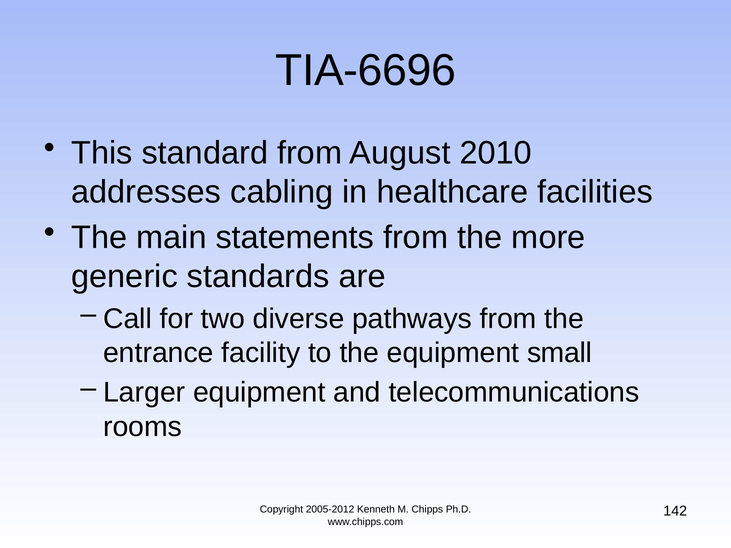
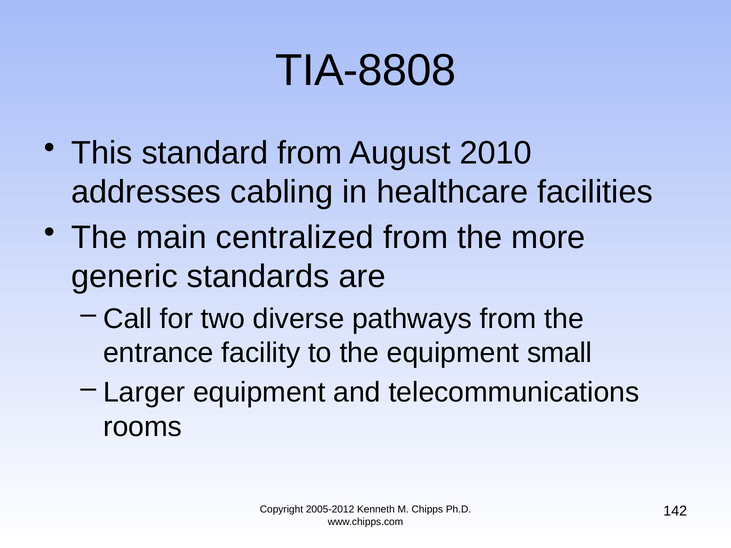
TIA-6696: TIA-6696 -> TIA-8808 (366, 71)
statements: statements -> centralized (295, 238)
